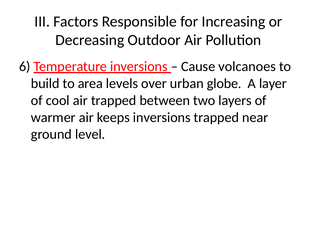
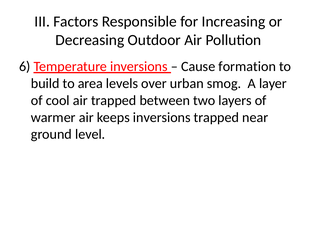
volcanoes: volcanoes -> formation (247, 67)
globe: globe -> smog (224, 83)
